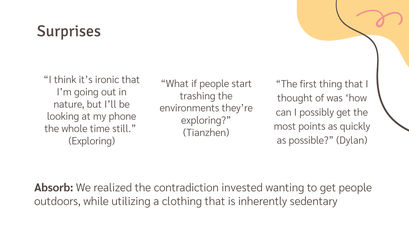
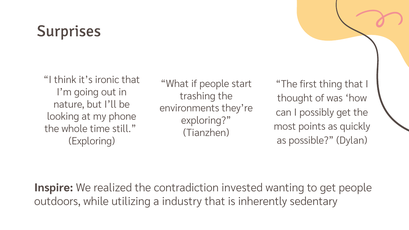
Absorb: Absorb -> Inspire (54, 188)
clothing: clothing -> industry (182, 201)
